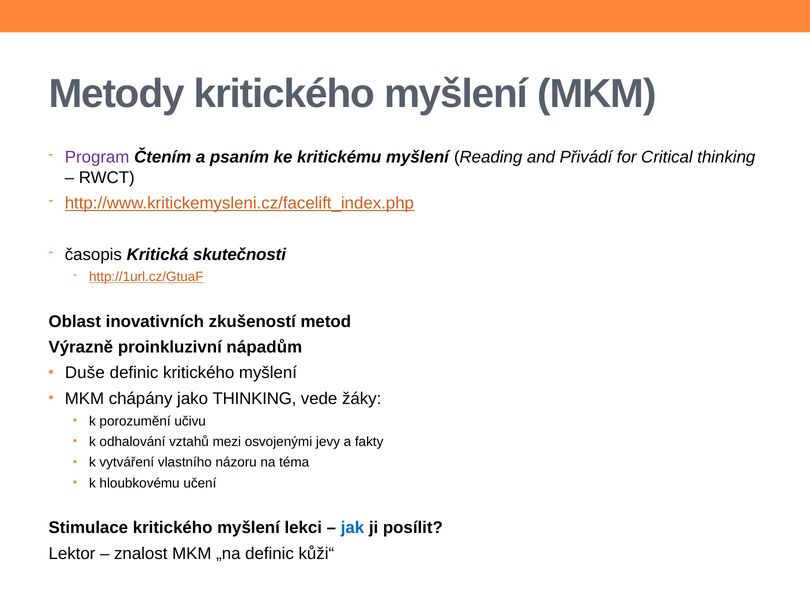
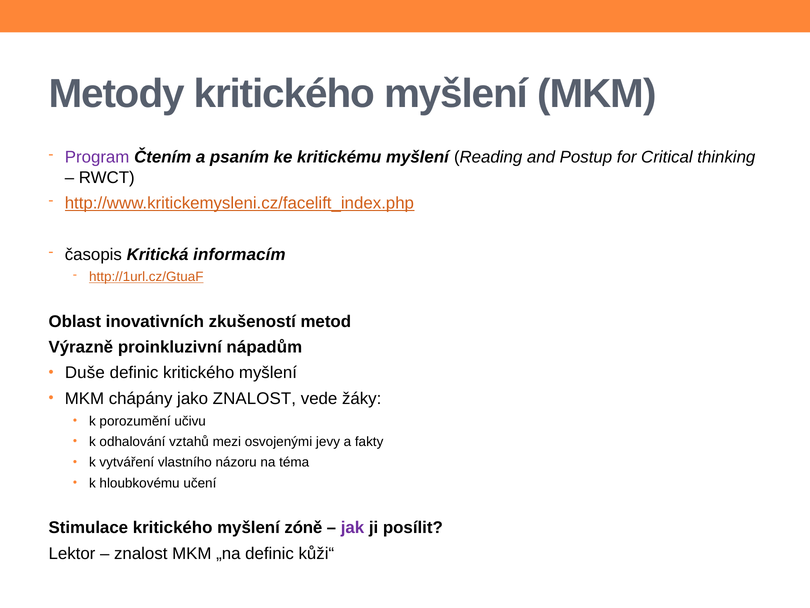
Přivádí: Přivádí -> Postup (586, 157)
skutečnosti: skutečnosti -> informacím (239, 254)
jako THINKING: THINKING -> ZNALOST (254, 398)
lekci: lekci -> zóně (303, 527)
jak colour: blue -> purple (352, 527)
